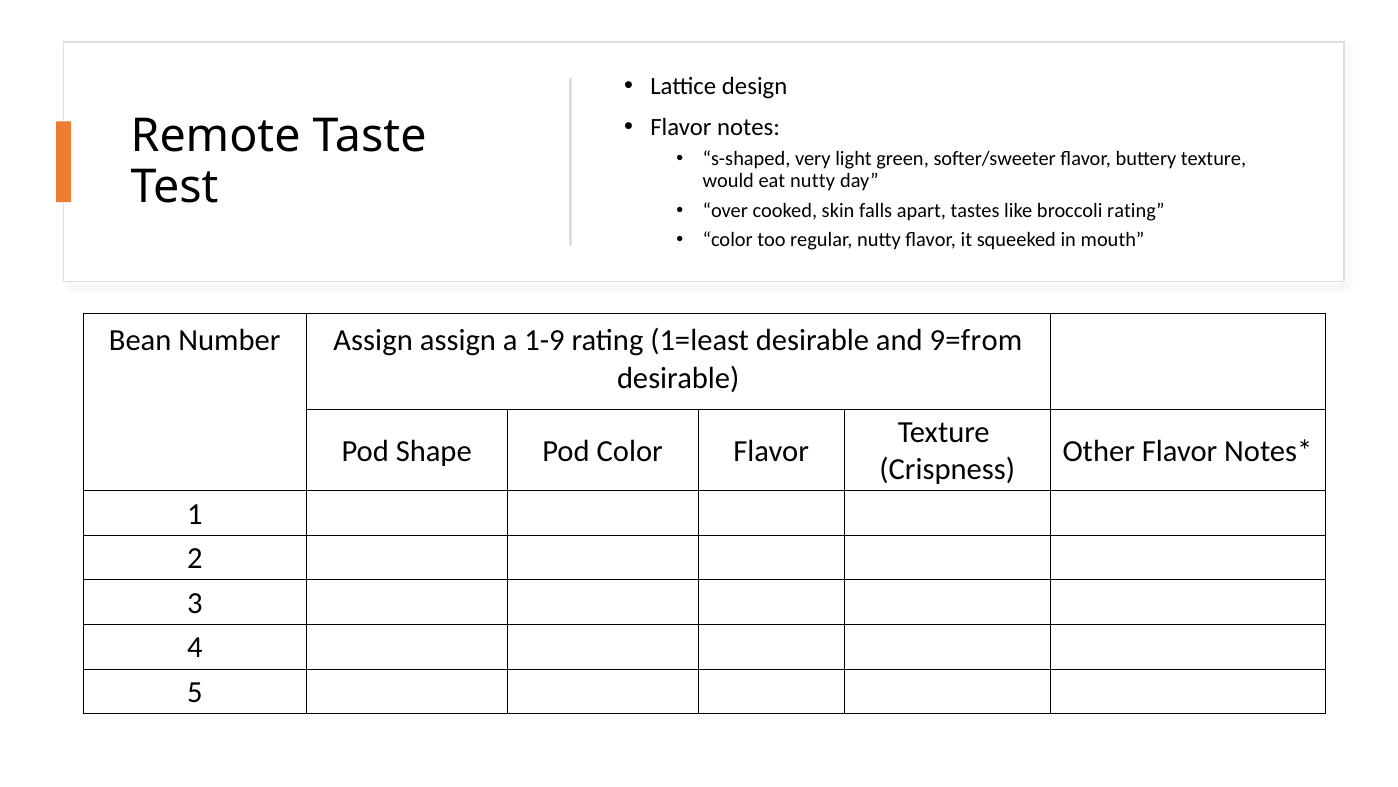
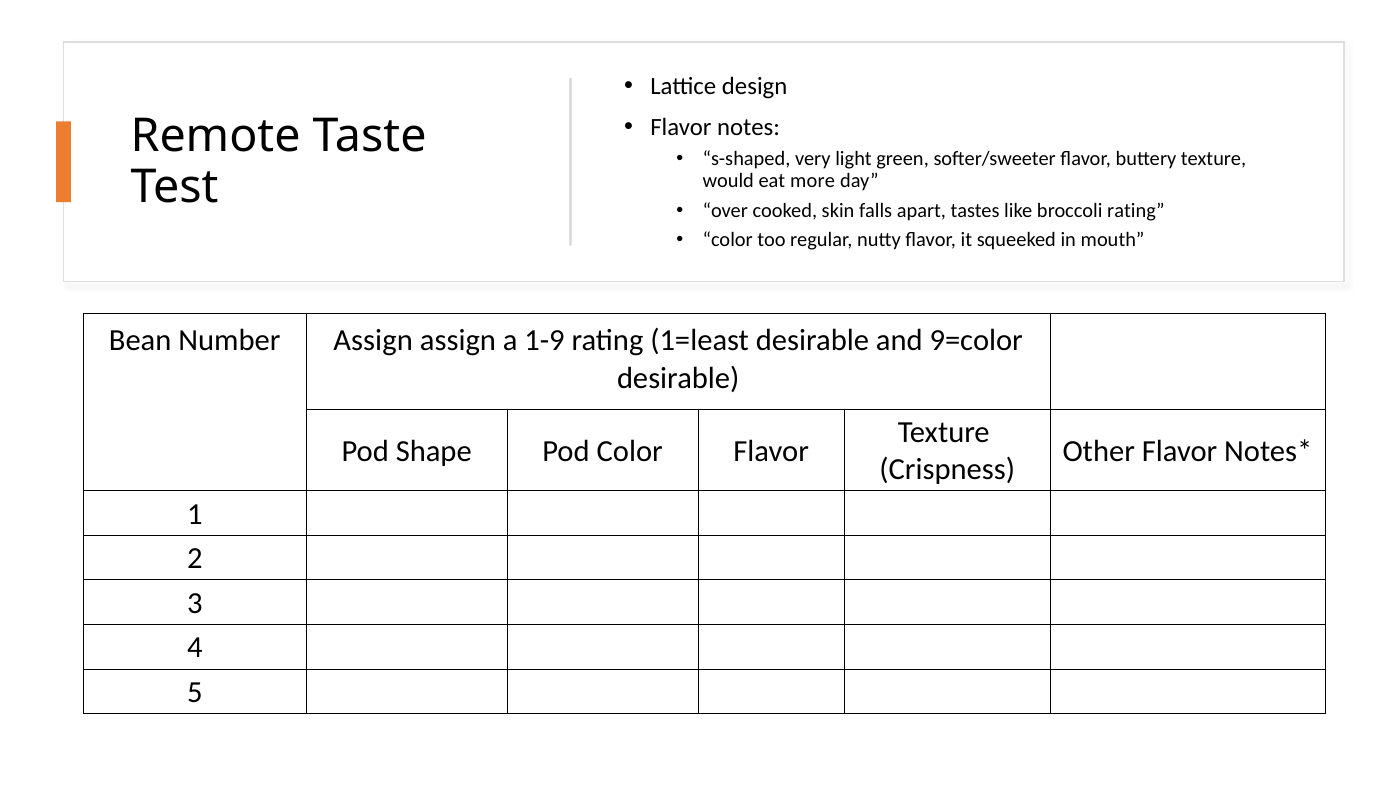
eat nutty: nutty -> more (813, 181)
9=from: 9=from -> 9=color (976, 340)
